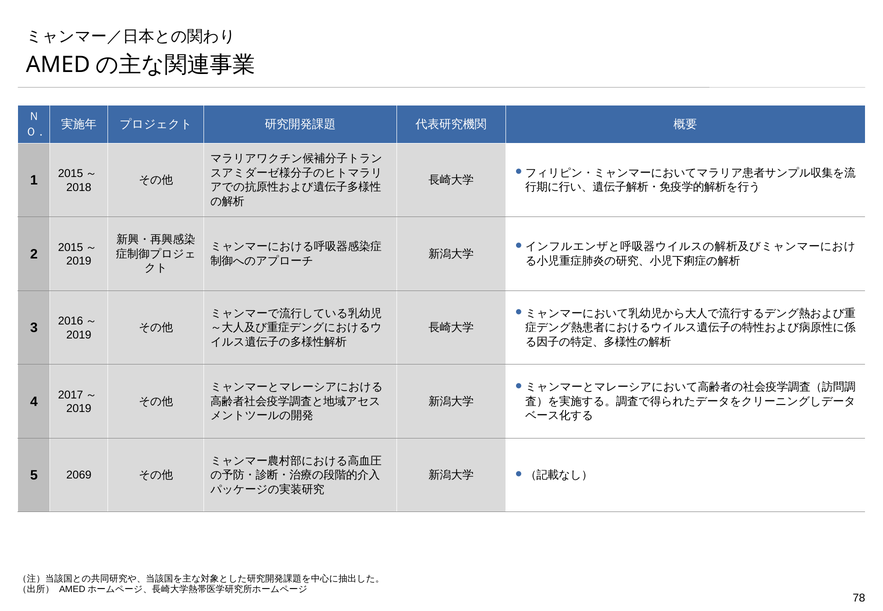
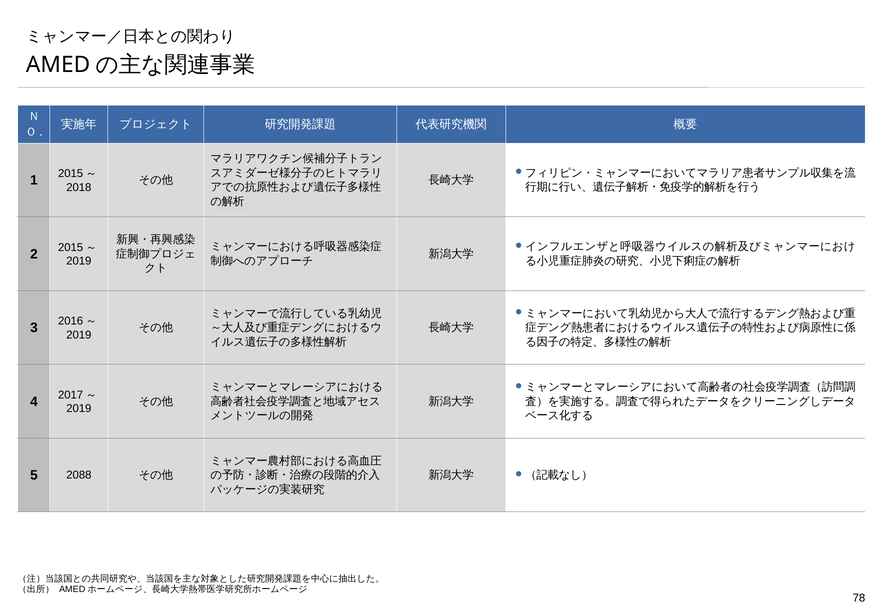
2069: 2069 -> 2088 (79, 475)
